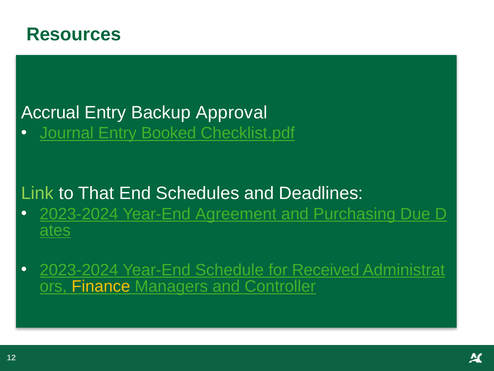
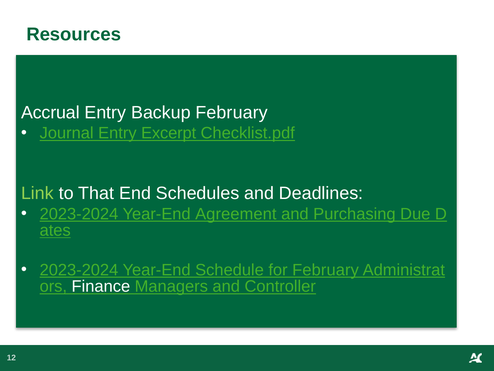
Backup Approval: Approval -> February (232, 112)
Booked: Booked -> Excerpt (169, 133)
for Received: Received -> February (326, 270)
Finance colour: yellow -> white (101, 286)
